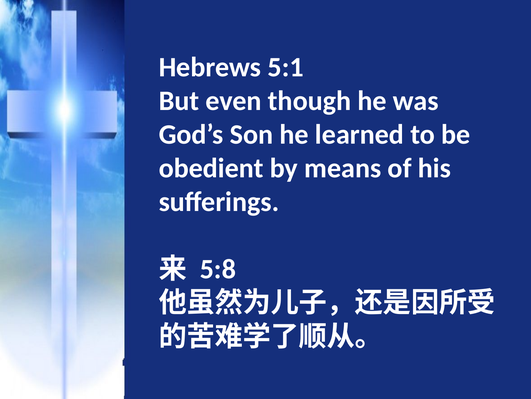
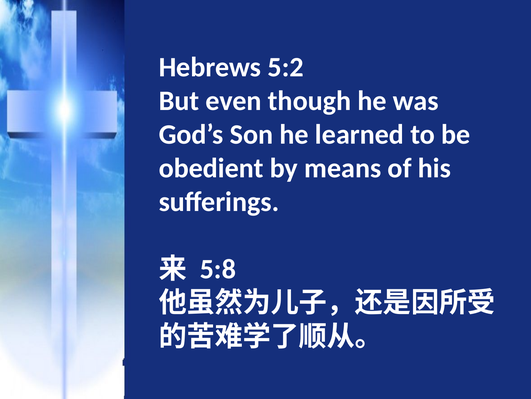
5:1: 5:1 -> 5:2 (286, 67)
